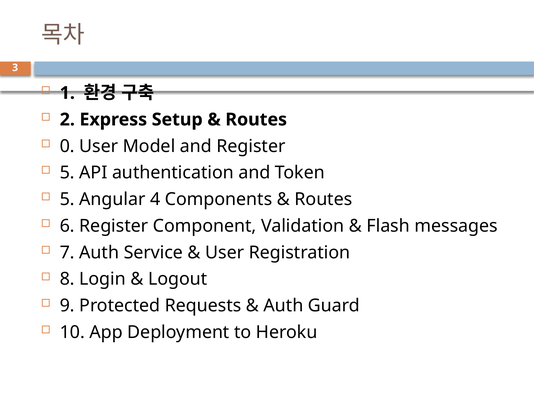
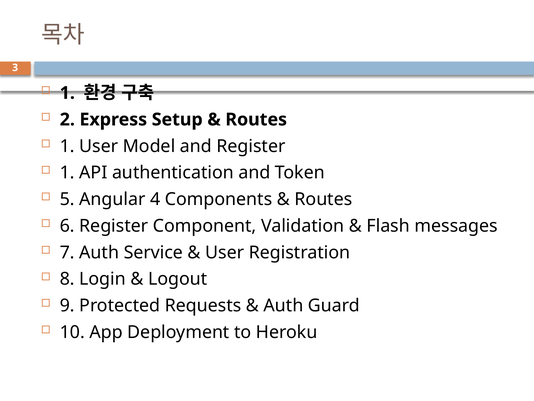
0: 0 -> 1 (67, 146)
5: 5 -> 1 (67, 173)
